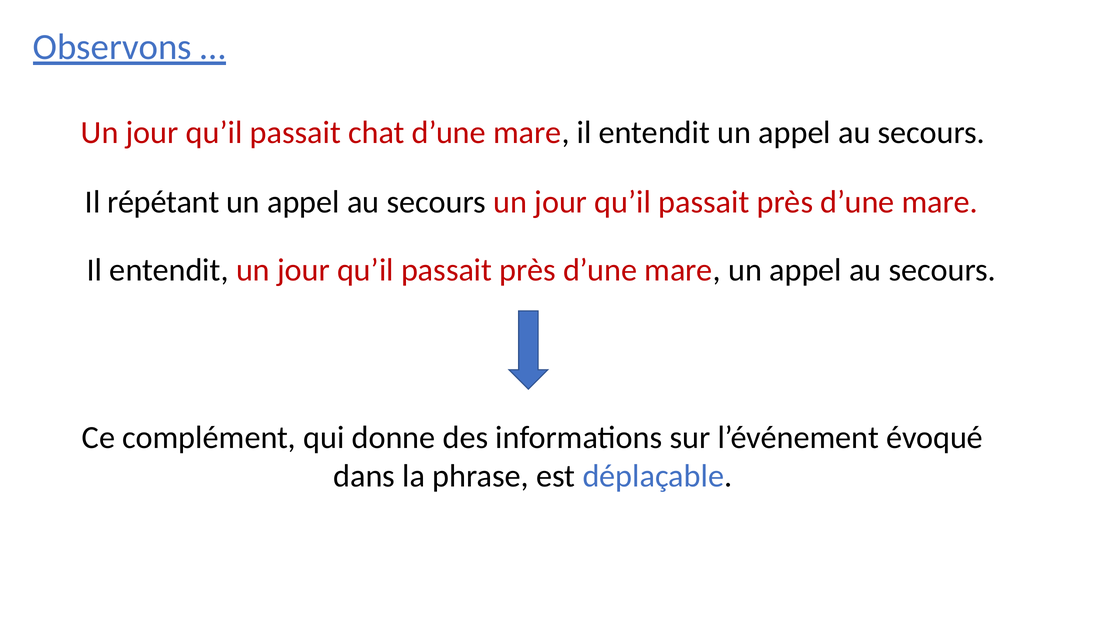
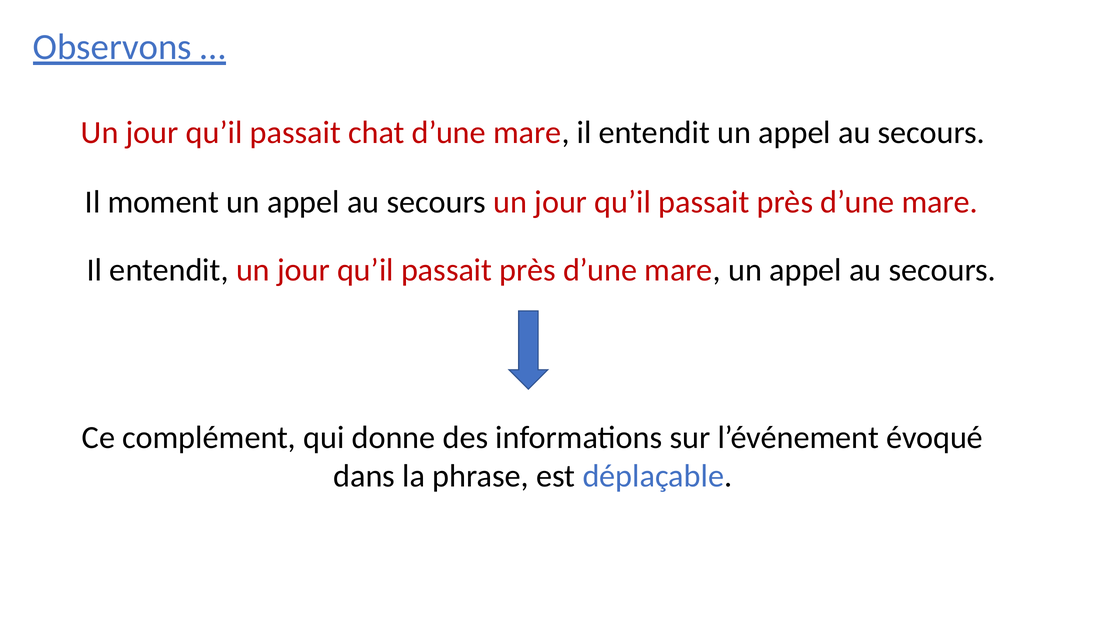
répétant: répétant -> moment (163, 202)
